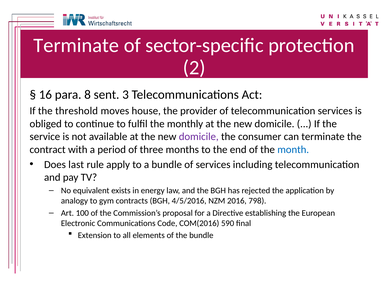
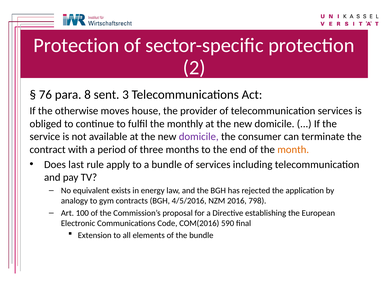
Terminate: Terminate -> Protection (76, 45)
16: 16 -> 76 (45, 94)
threshold: threshold -> otherwise (77, 111)
month colour: blue -> orange (293, 149)
